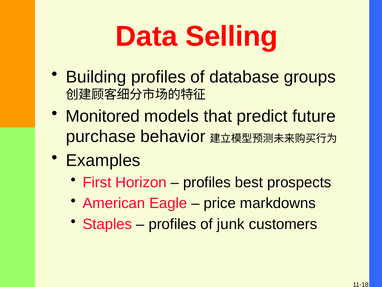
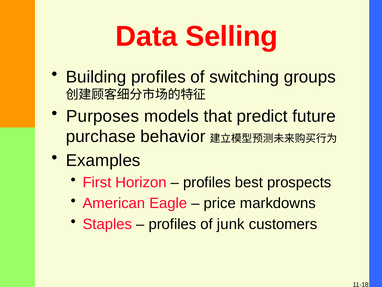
database: database -> switching (244, 77)
Monitored: Monitored -> Purposes (103, 116)
